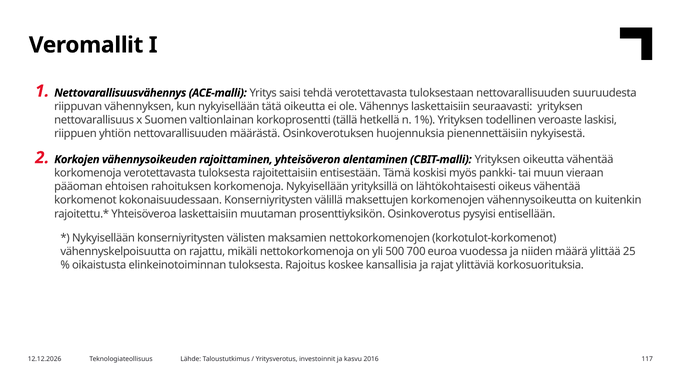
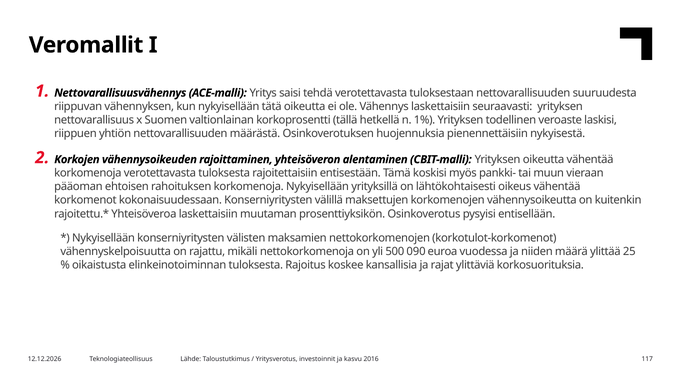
700: 700 -> 090 (416, 252)
